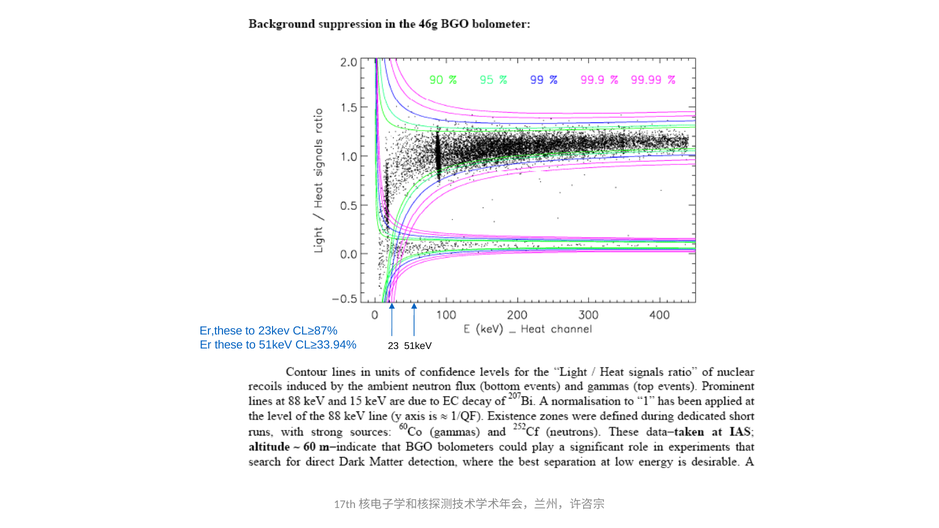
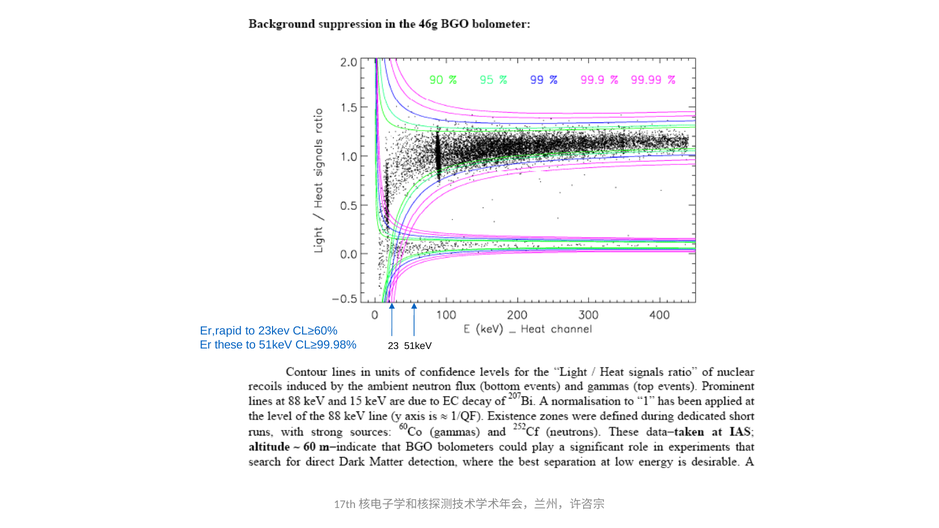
Er,these: Er,these -> Er,rapid (221, 331)
CL≥87%: CL≥87% -> CL≥60% (315, 331)
CL≥33.94%: CL≥33.94% -> CL≥99.98% (326, 345)
